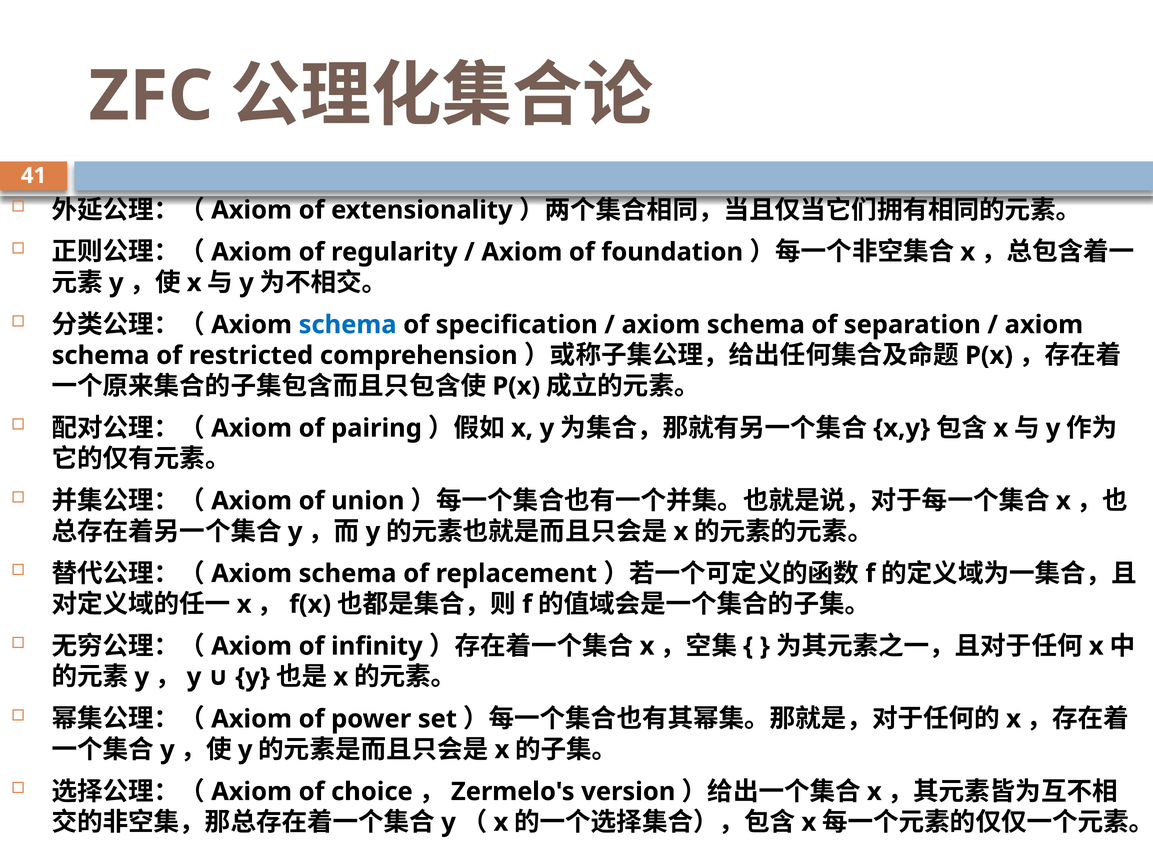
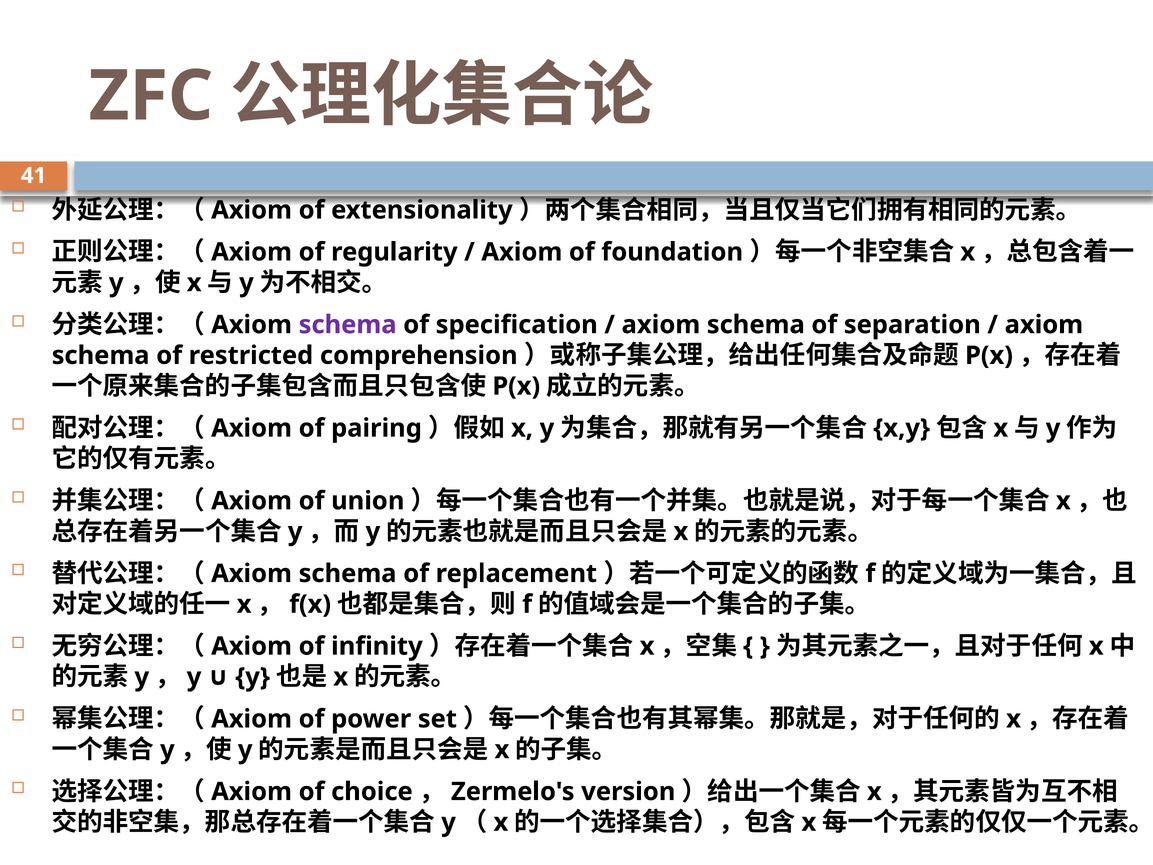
schema colour: blue -> purple (348, 325)
